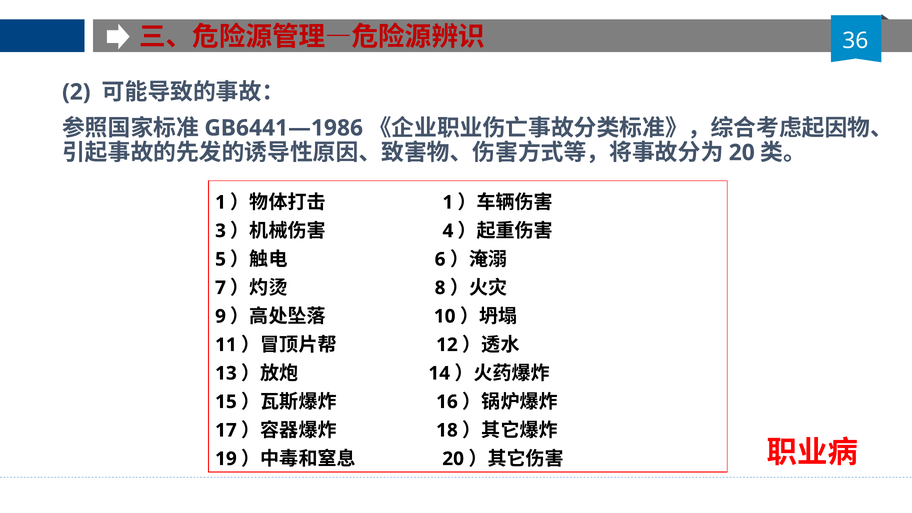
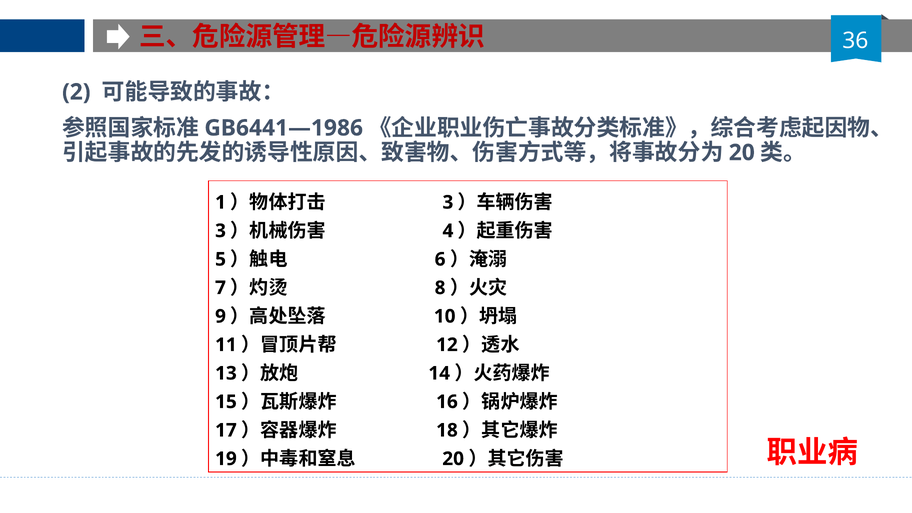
1: 1 -> 3 (448, 202)
